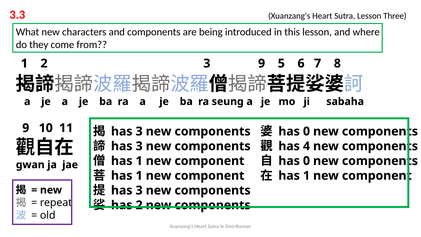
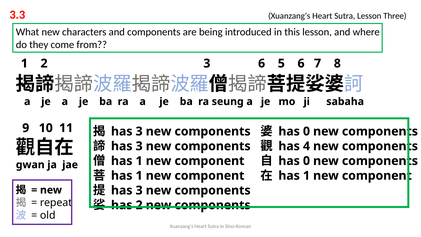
3 9: 9 -> 6 (262, 63)
